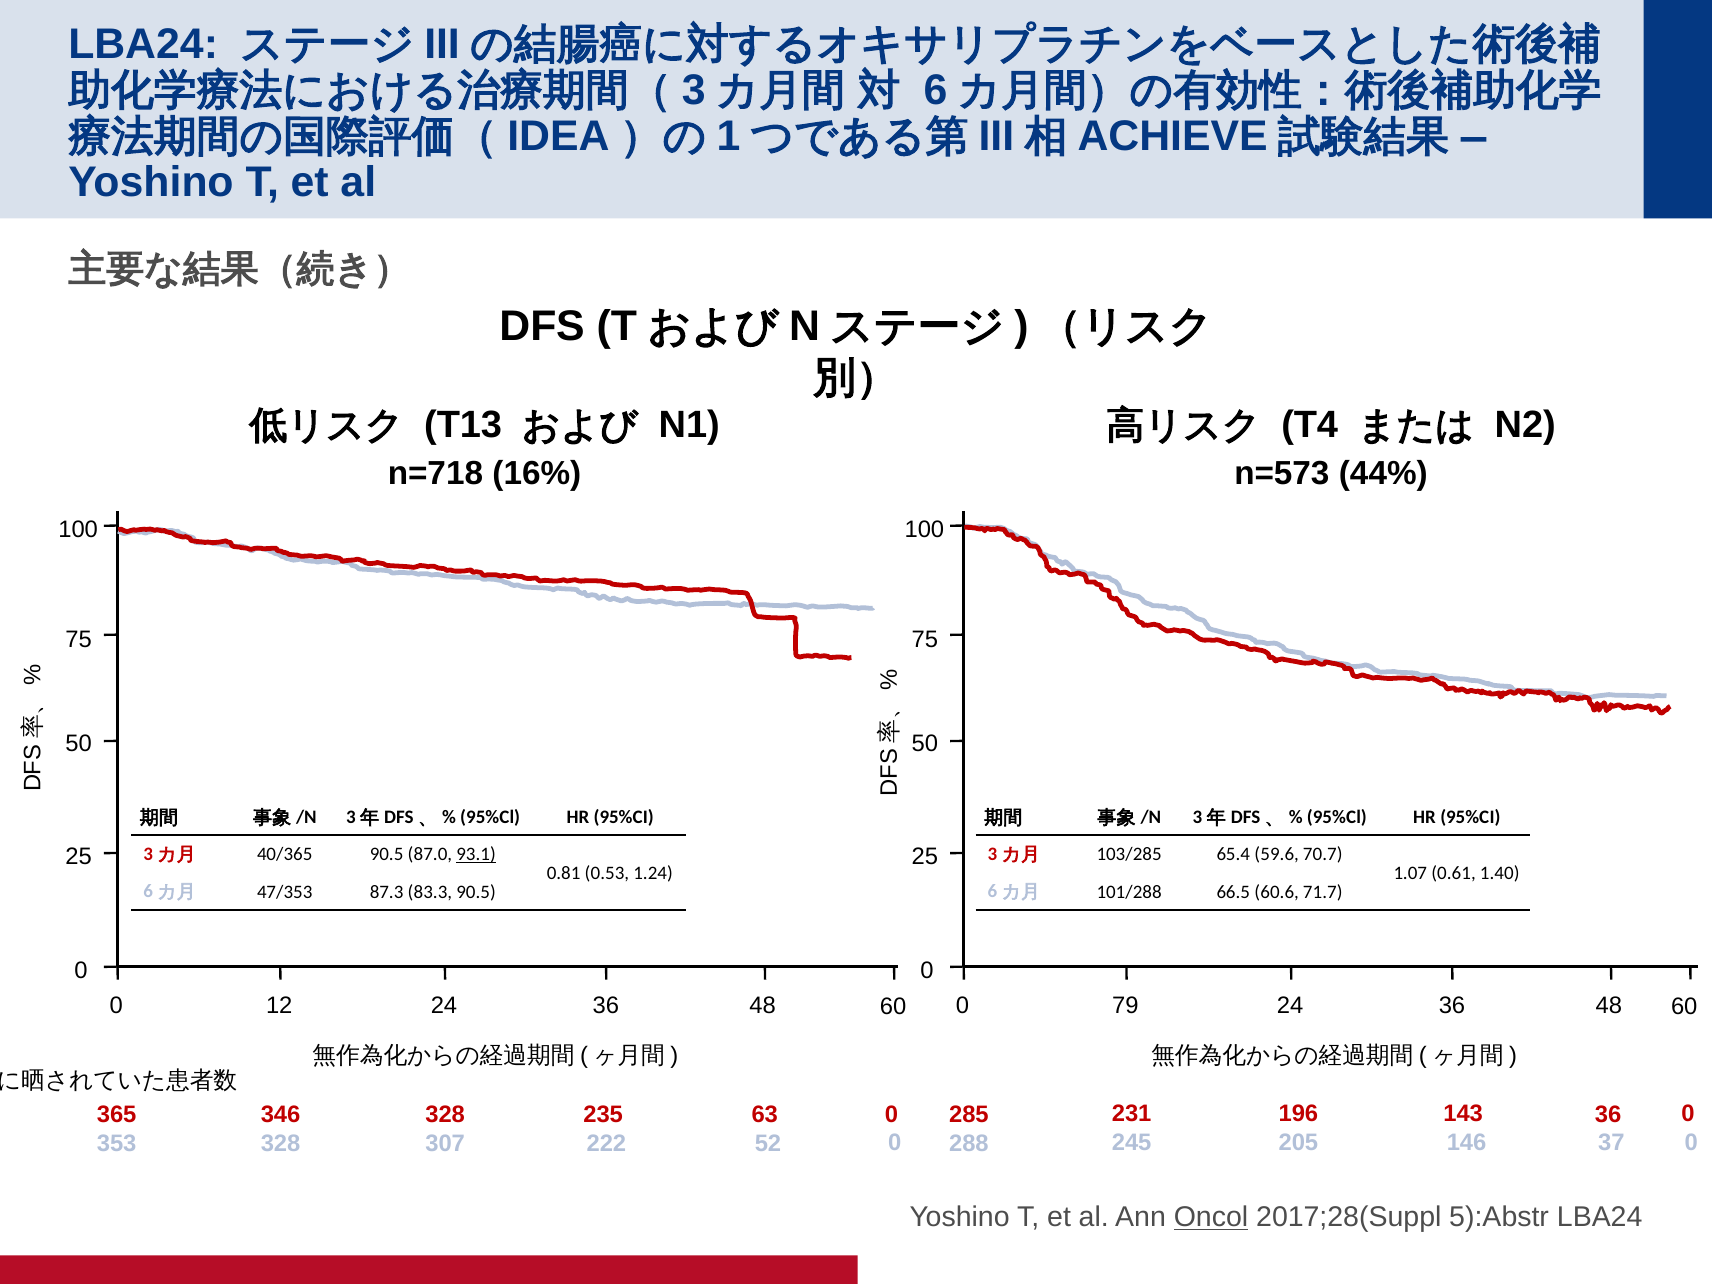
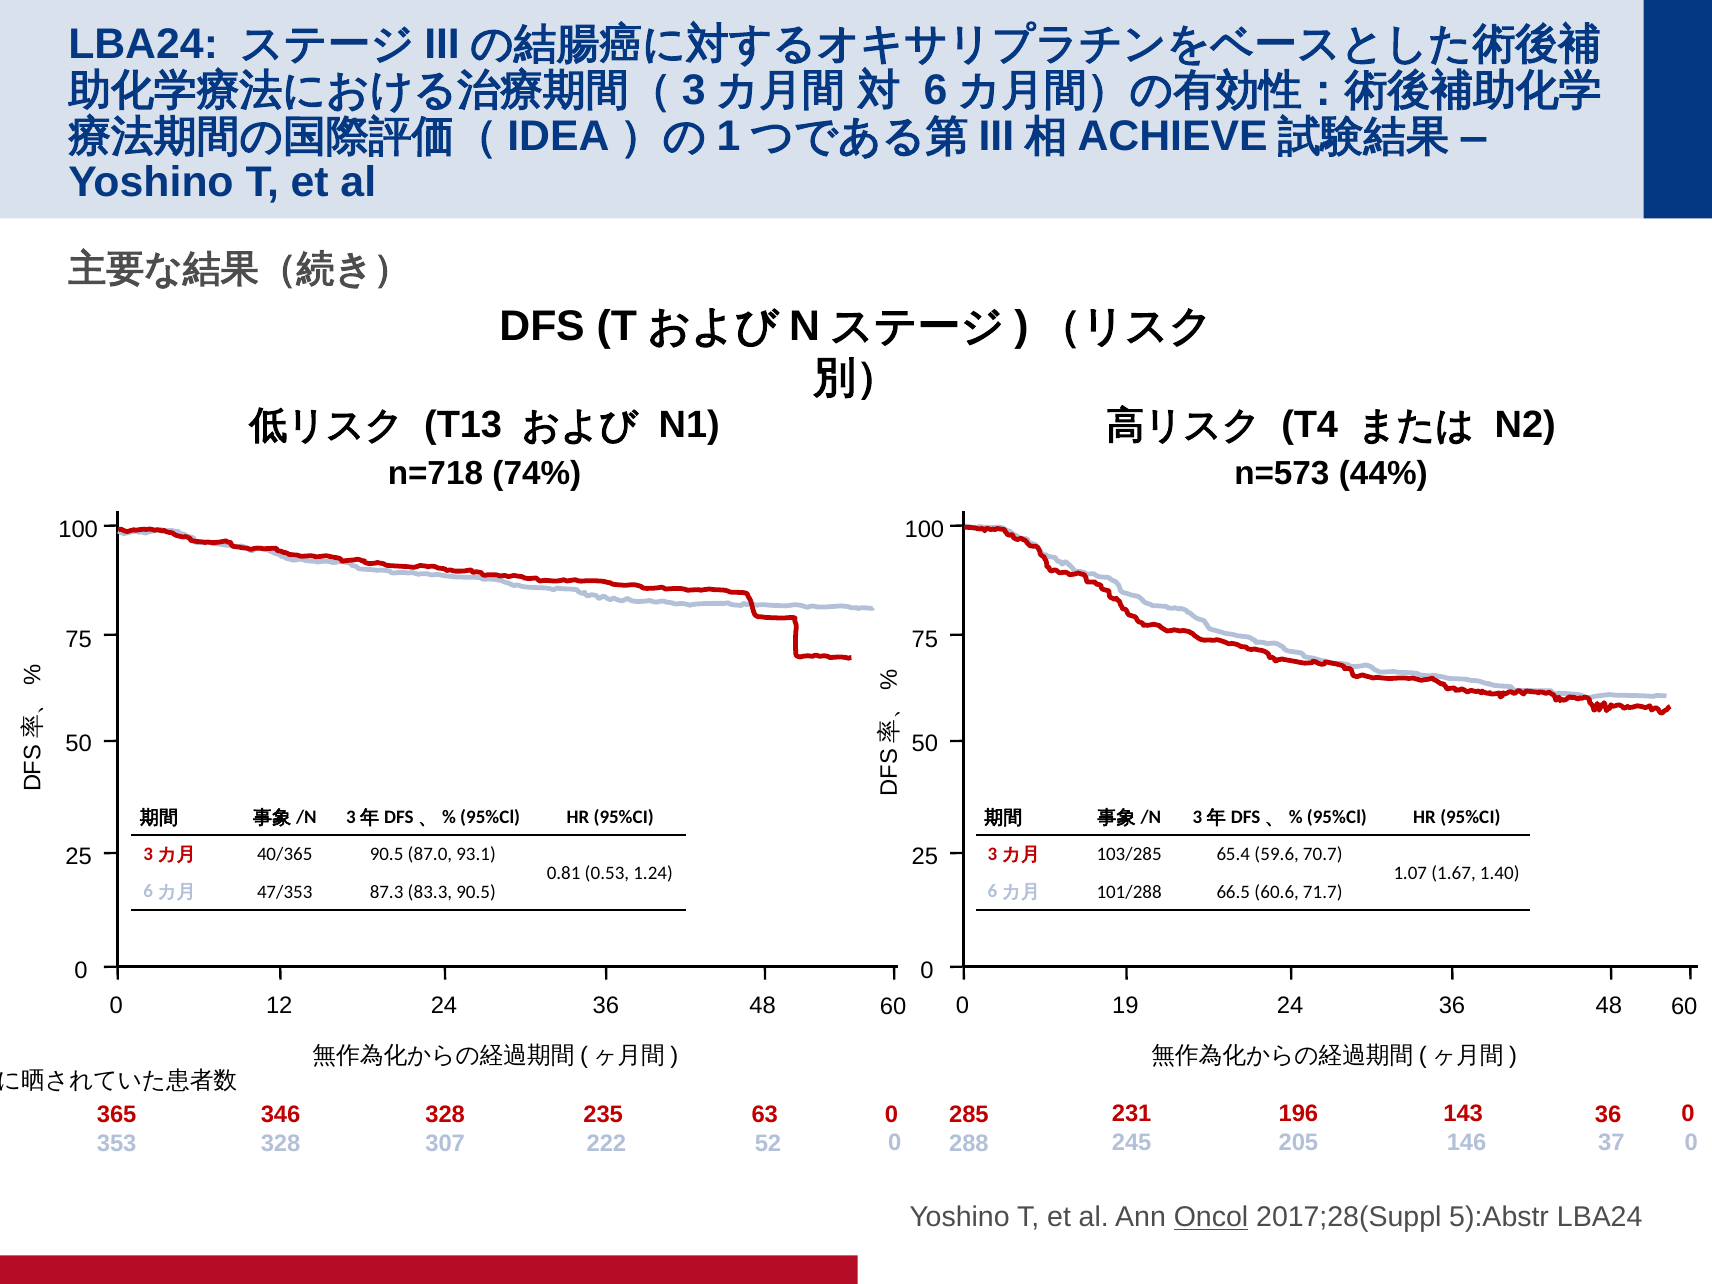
16%: 16% -> 74% (537, 473)
93.1 underline: present -> none (476, 854)
0.61: 0.61 -> 1.67 (1454, 873)
79: 79 -> 19 (1125, 1006)
